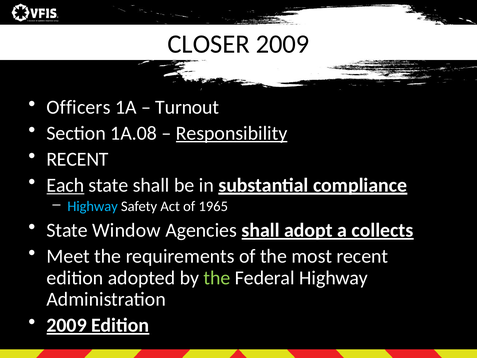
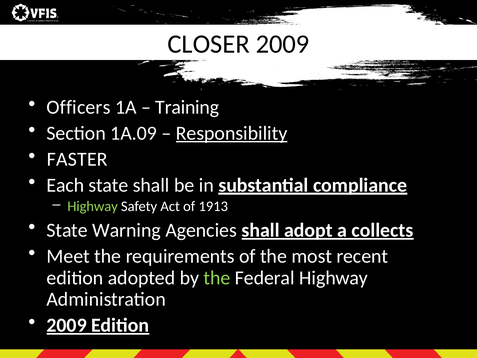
Turnout: Turnout -> Training (187, 107)
1A.08: 1A.08 -> 1A.09 (134, 133)
RECENT: RECENT -> FASTER (77, 159)
Each underline: present -> none (65, 185)
Highway colour: light blue -> light green (93, 206)
1965: 1965 -> 1913 (213, 206)
Window: Window -> Warning (126, 230)
